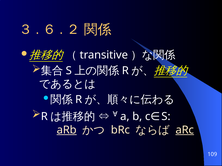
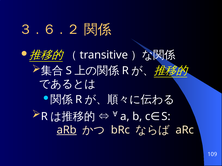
aRc underline: present -> none (185, 130)
